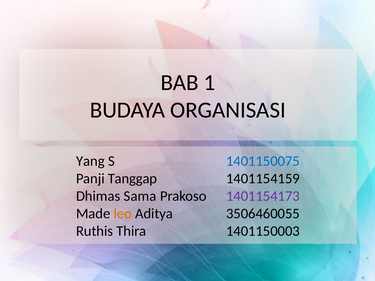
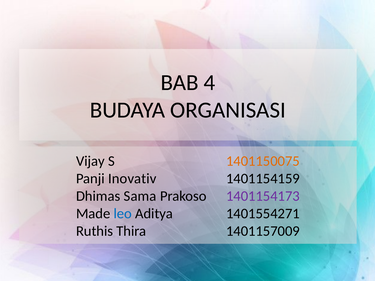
1: 1 -> 4 (209, 83)
Yang: Yang -> Vijay (90, 161)
1401150075 colour: blue -> orange (263, 161)
Tanggap: Tanggap -> Inovativ (132, 179)
leo colour: orange -> blue (123, 214)
3506460055: 3506460055 -> 1401554271 (263, 214)
1401150003: 1401150003 -> 1401157009 (263, 231)
